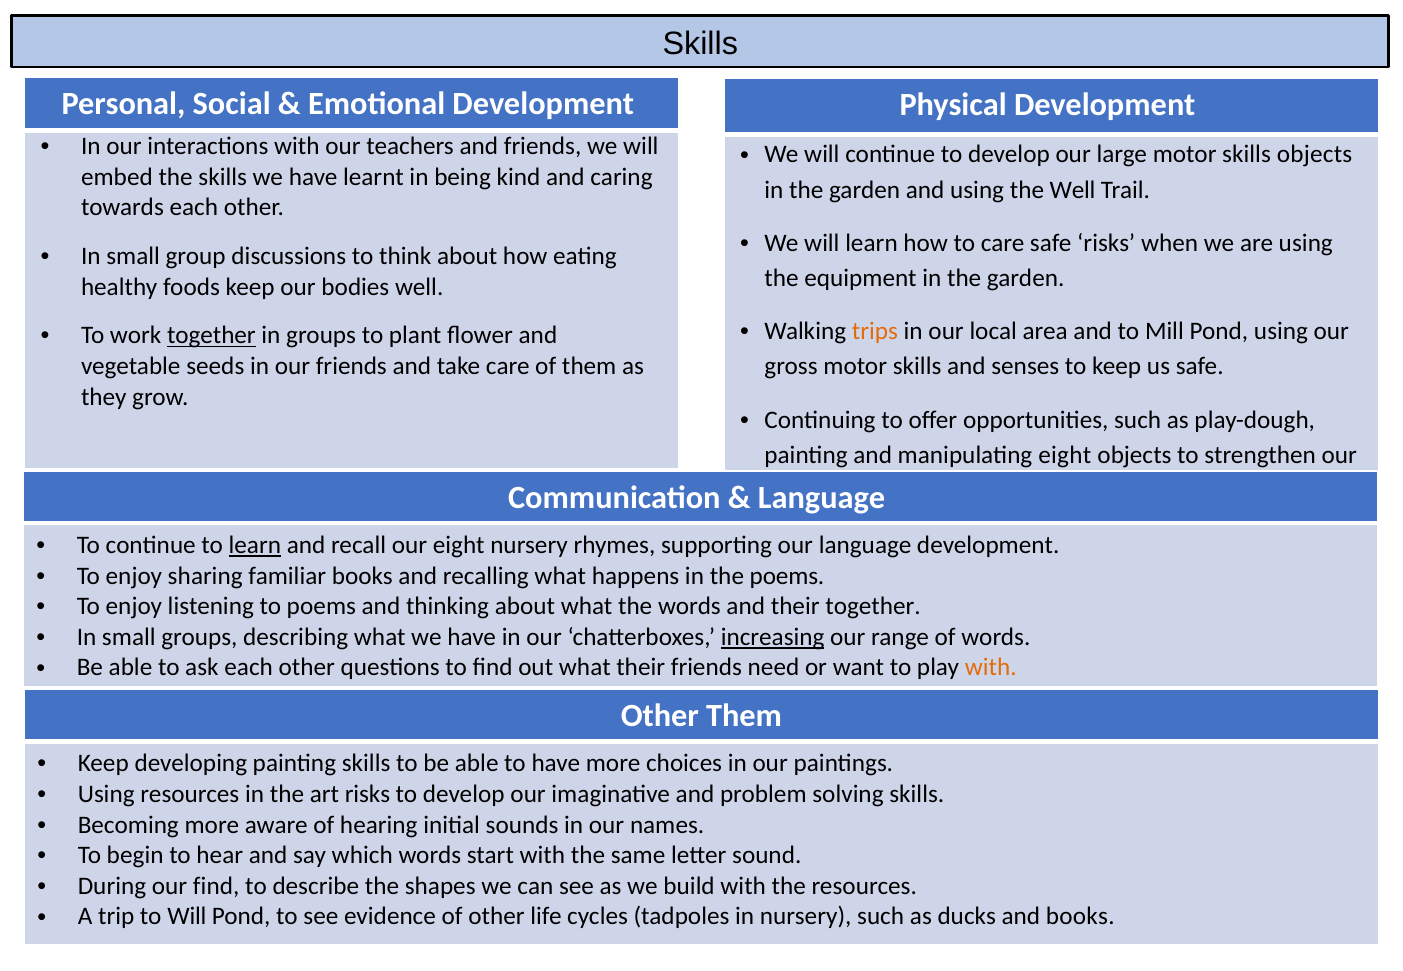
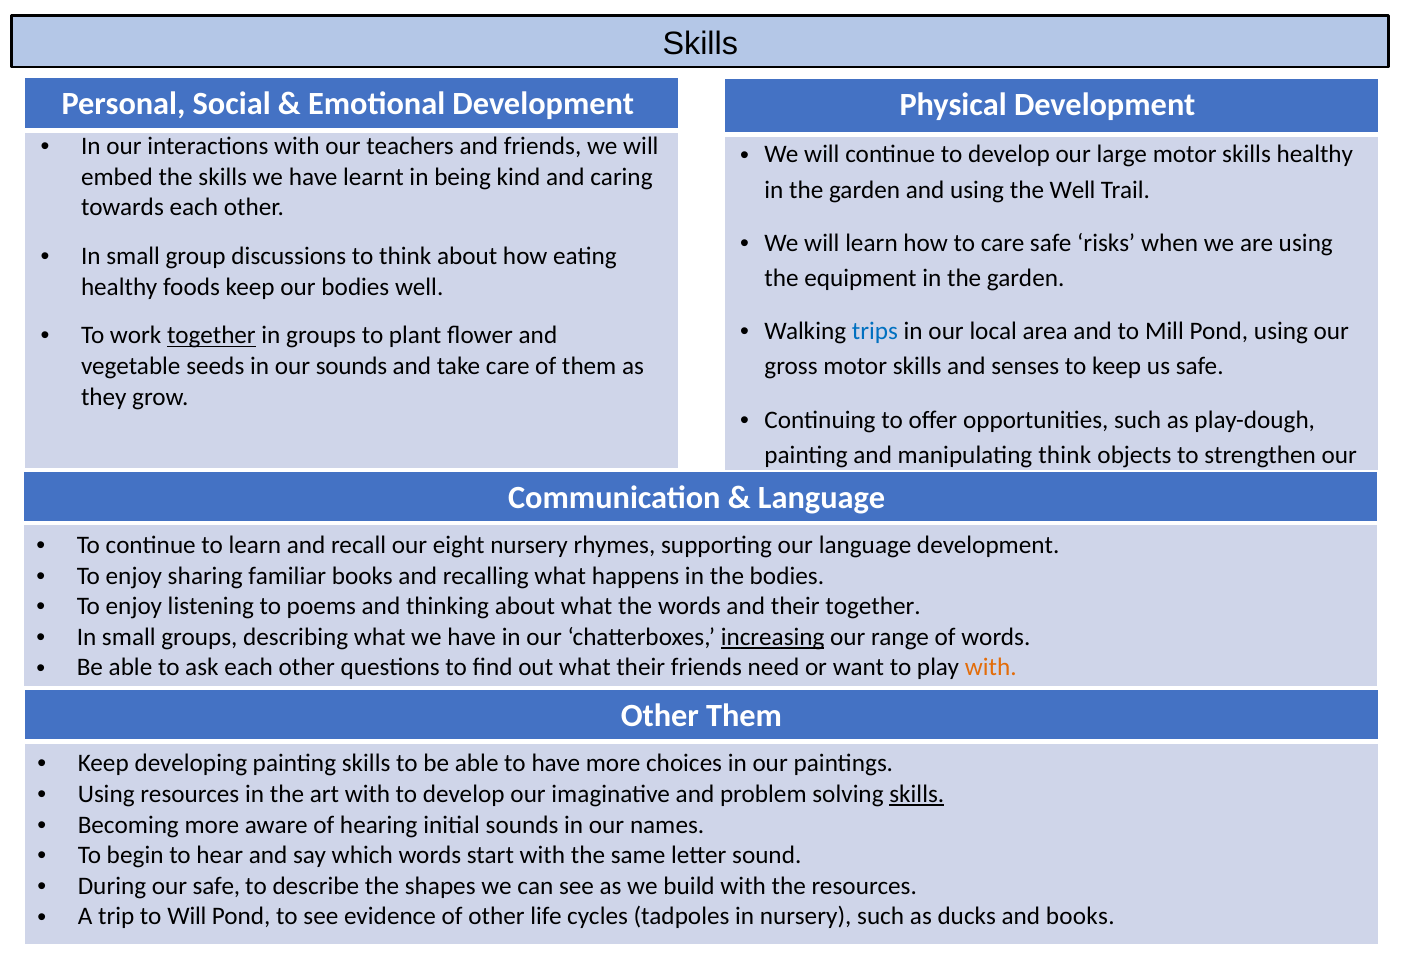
skills objects: objects -> healthy (1315, 155)
trips colour: orange -> blue (875, 332)
our friends: friends -> sounds (351, 366)
manipulating eight: eight -> think (1065, 455)
learn underline: present -> none (255, 545)
the poems: poems -> bodies (787, 576)
art risks: risks -> with (367, 794)
skills underline: none -> present (917, 794)
our find: find -> safe (216, 886)
